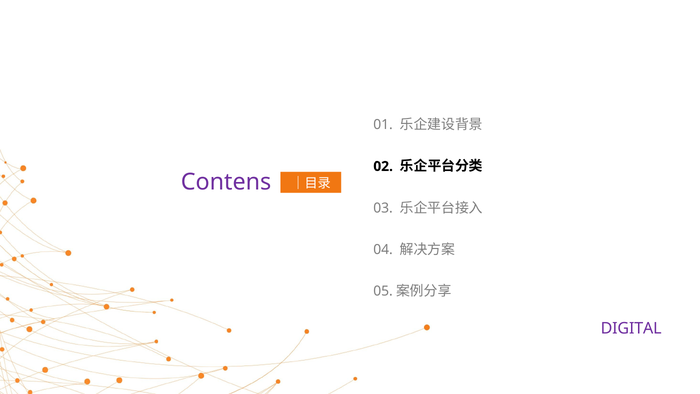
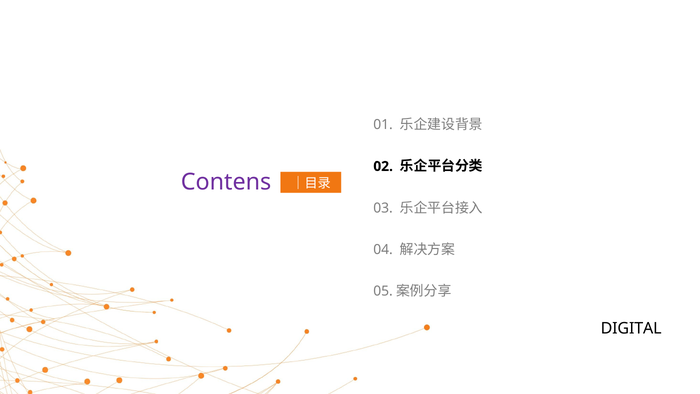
DIGITAL colour: purple -> black (631, 328)
